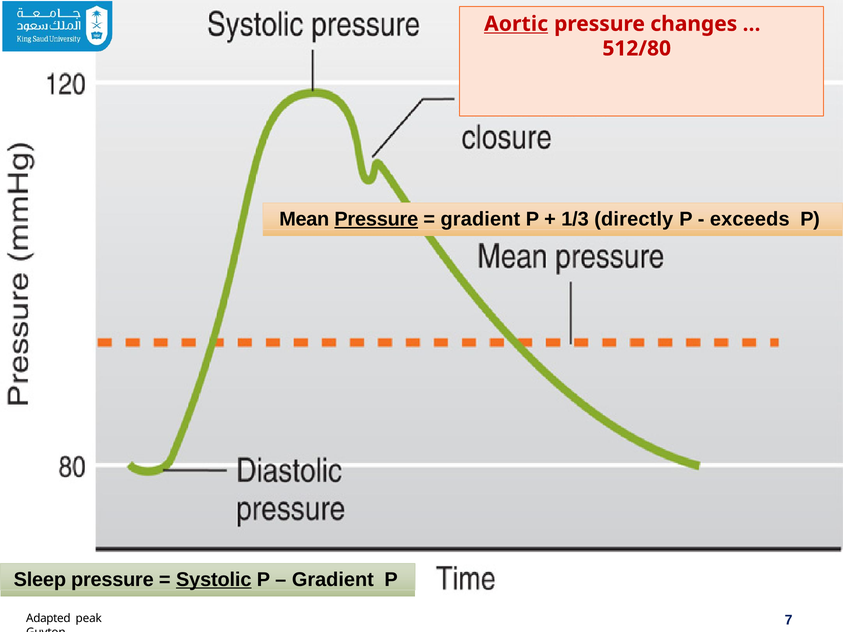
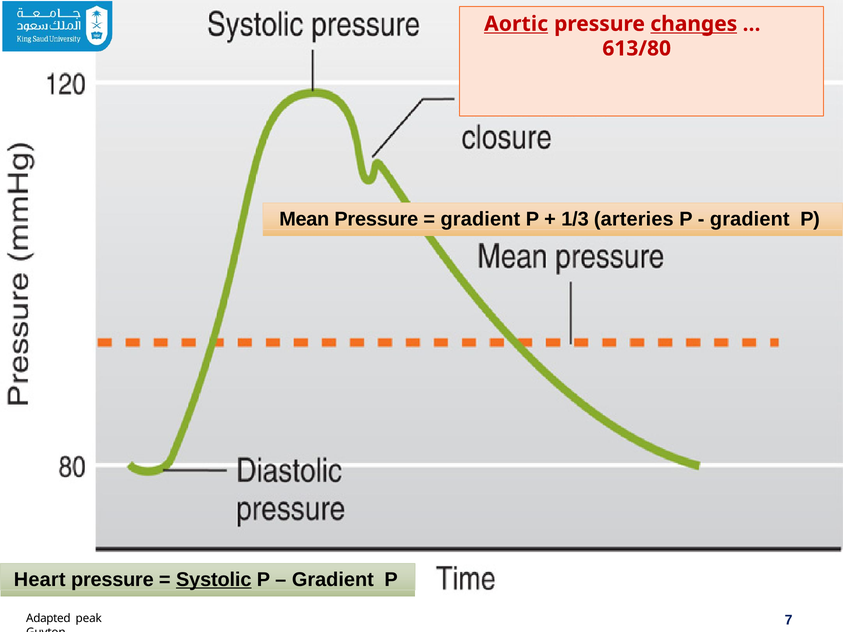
changes underline: none -> present (694, 24)
512/80: 512/80 -> 613/80 (637, 49)
Pressure underline: present -> none (376, 219)
directly: directly -> arteries (634, 219)
exceeds: exceeds -> gradient (750, 219)
Sleep: Sleep -> Heart (40, 580)
